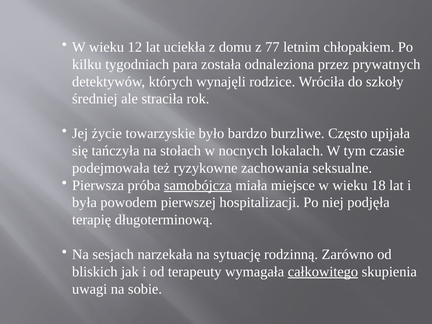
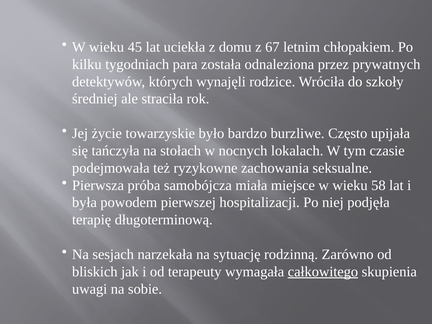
12: 12 -> 45 (135, 47)
77: 77 -> 67 (272, 47)
samobójcza underline: present -> none (198, 185)
18: 18 -> 58 (378, 185)
